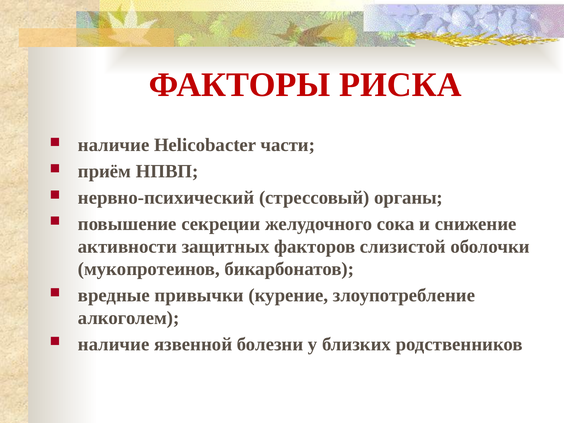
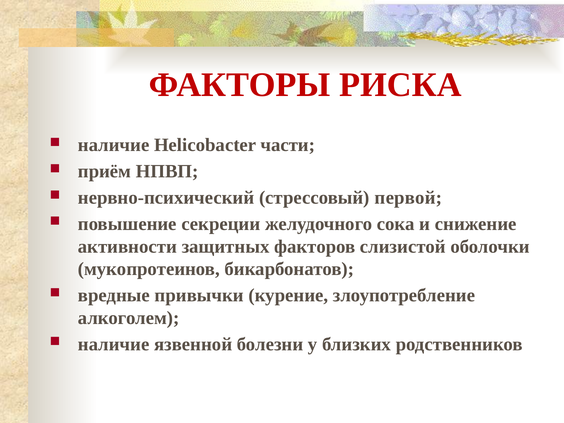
органы: органы -> первой (408, 198)
